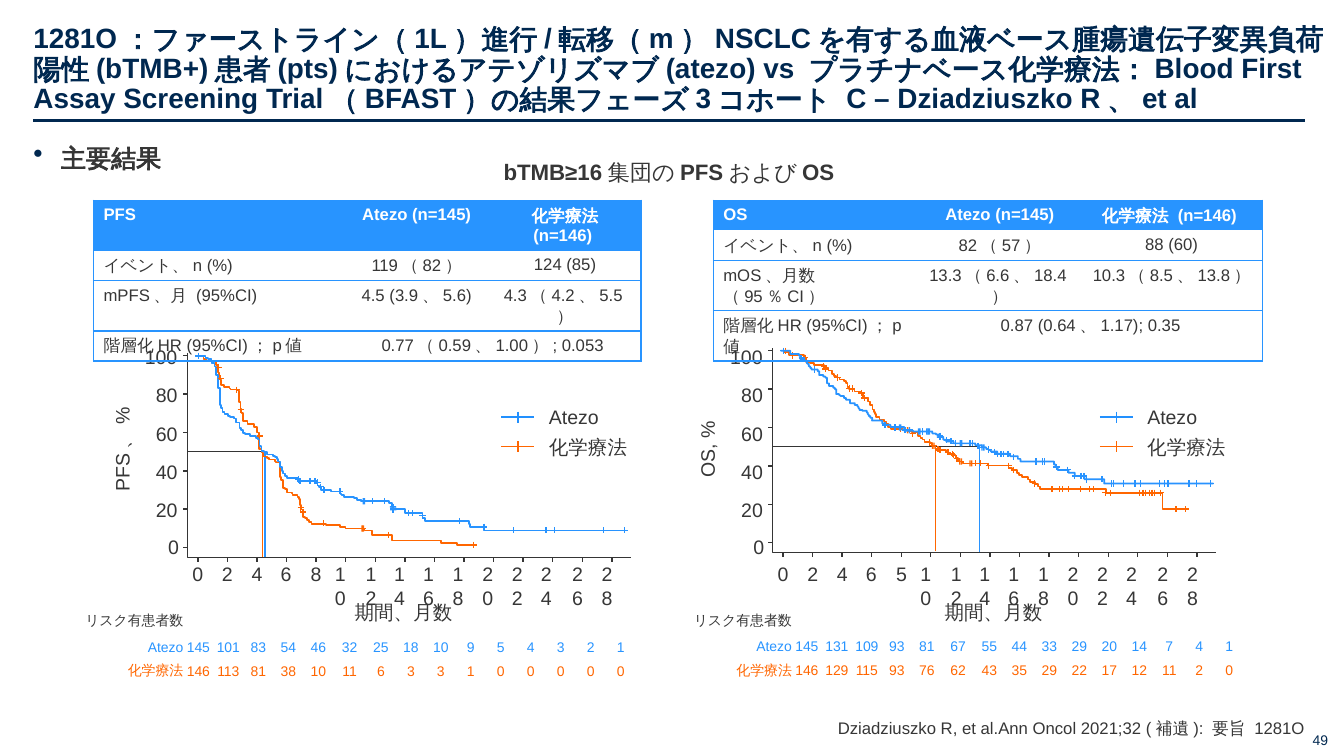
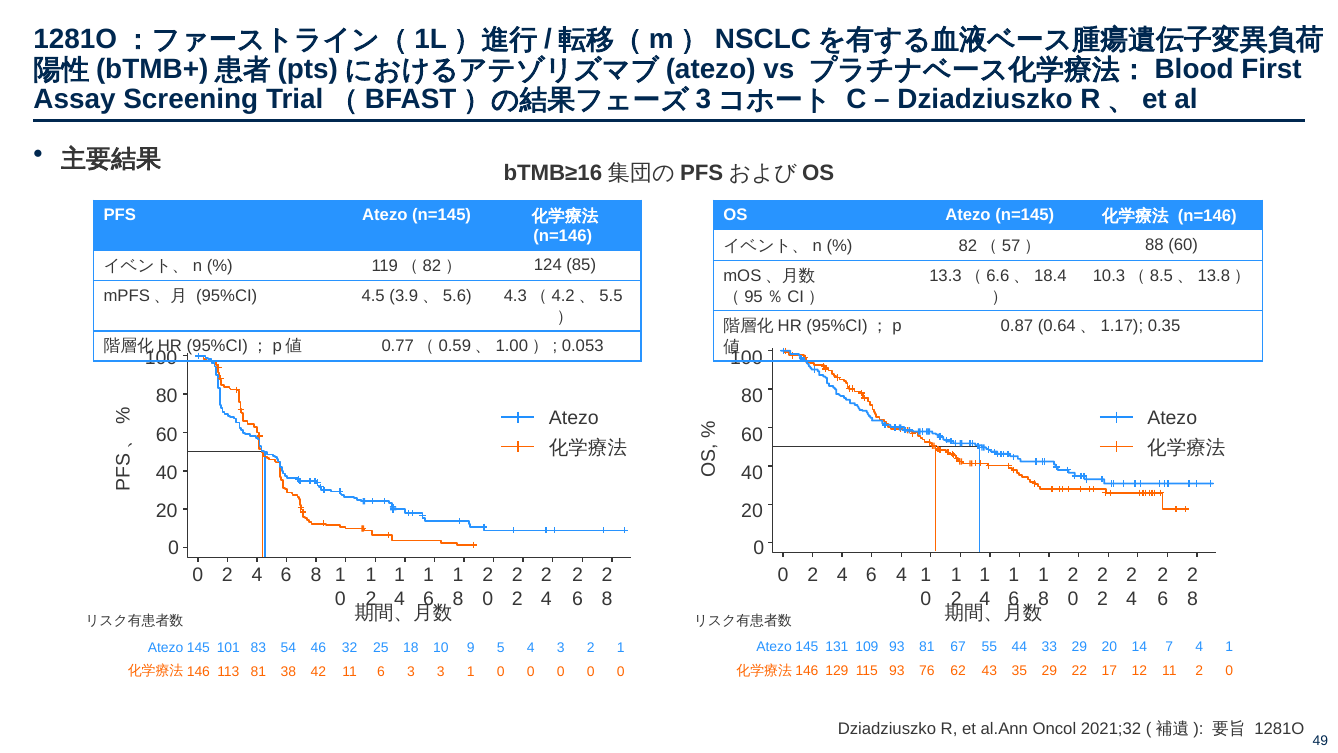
6 5: 5 -> 4 (901, 575)
38 10: 10 -> 42 (318, 671)
